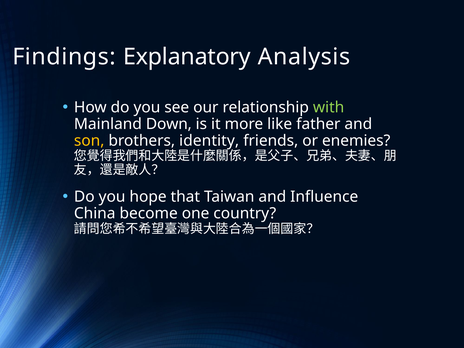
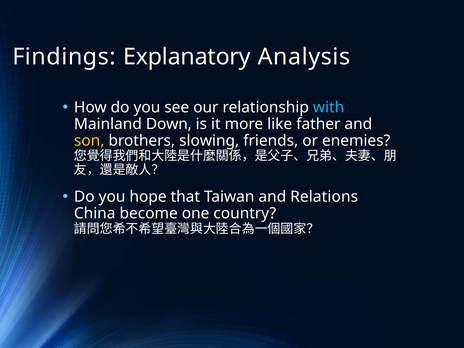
with colour: light green -> light blue (329, 107)
identity: identity -> slowing (209, 141)
Influence: Influence -> Relations (324, 197)
